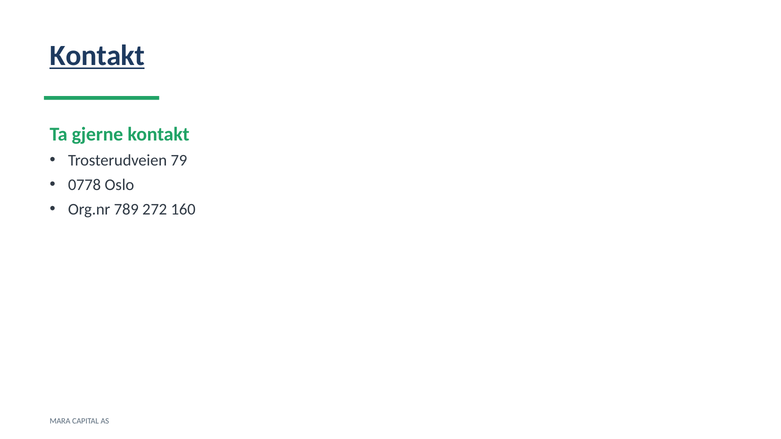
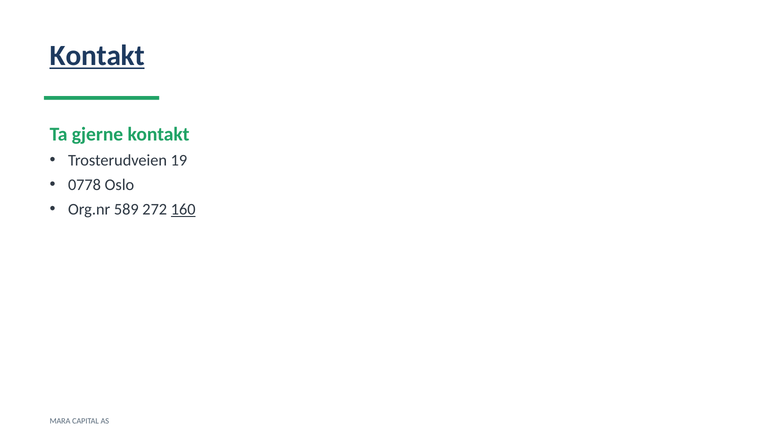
79: 79 -> 19 (179, 161)
789: 789 -> 589 (126, 209)
160 underline: none -> present (183, 209)
